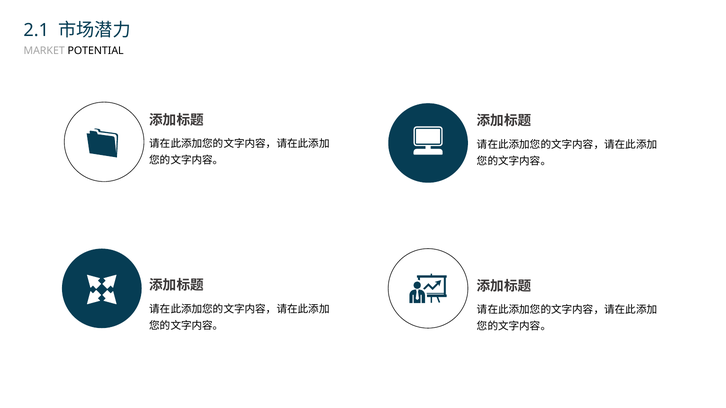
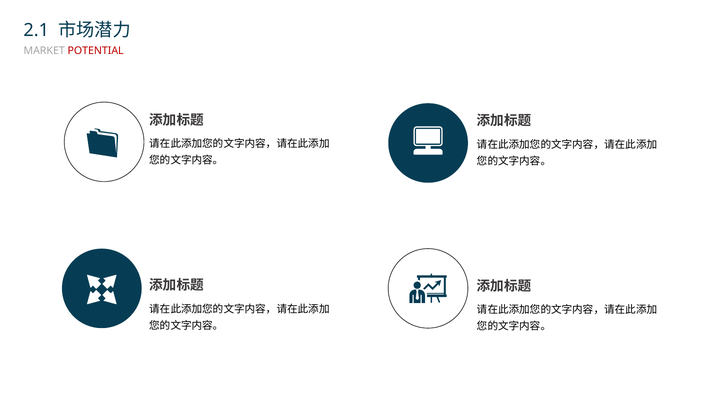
POTENTIAL colour: black -> red (96, 51)
